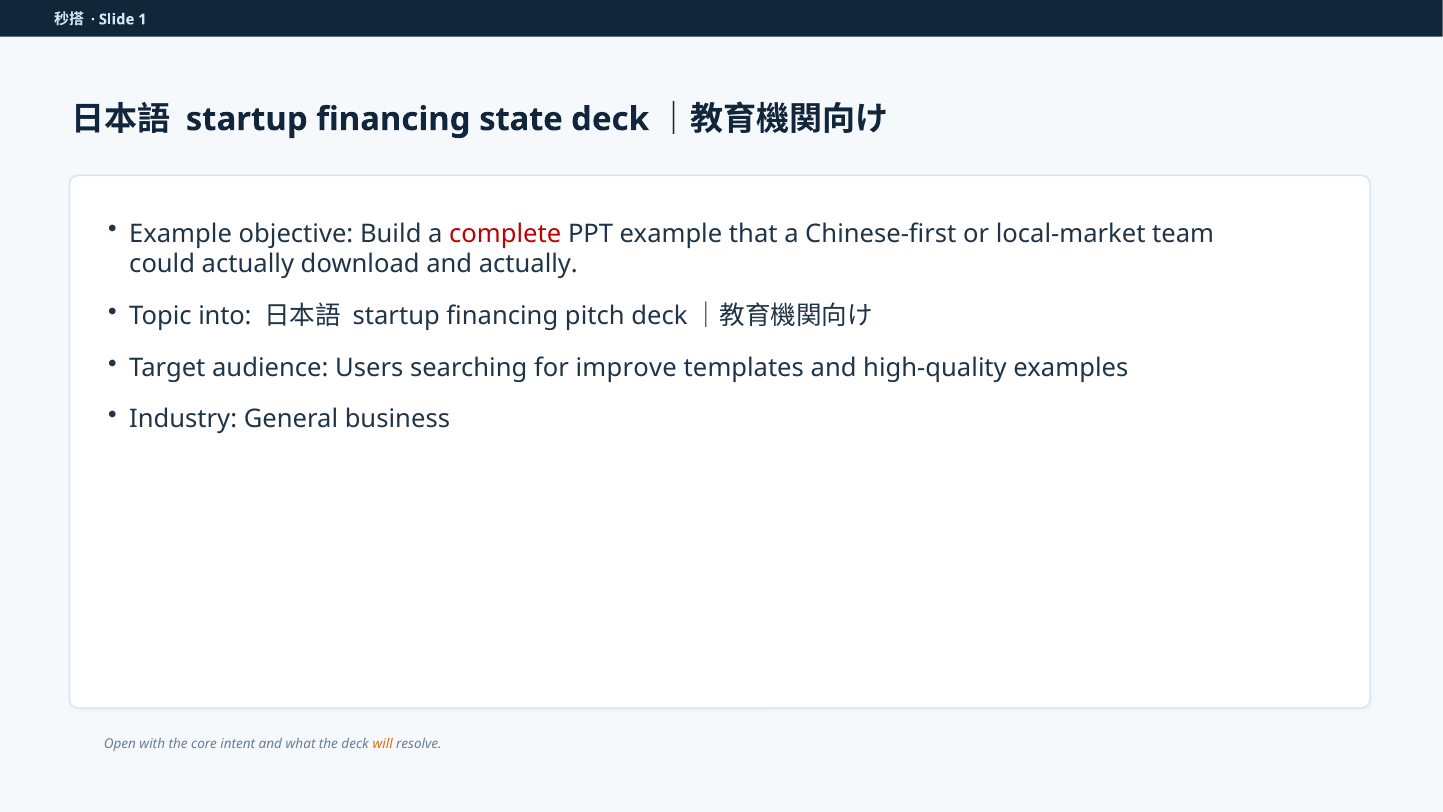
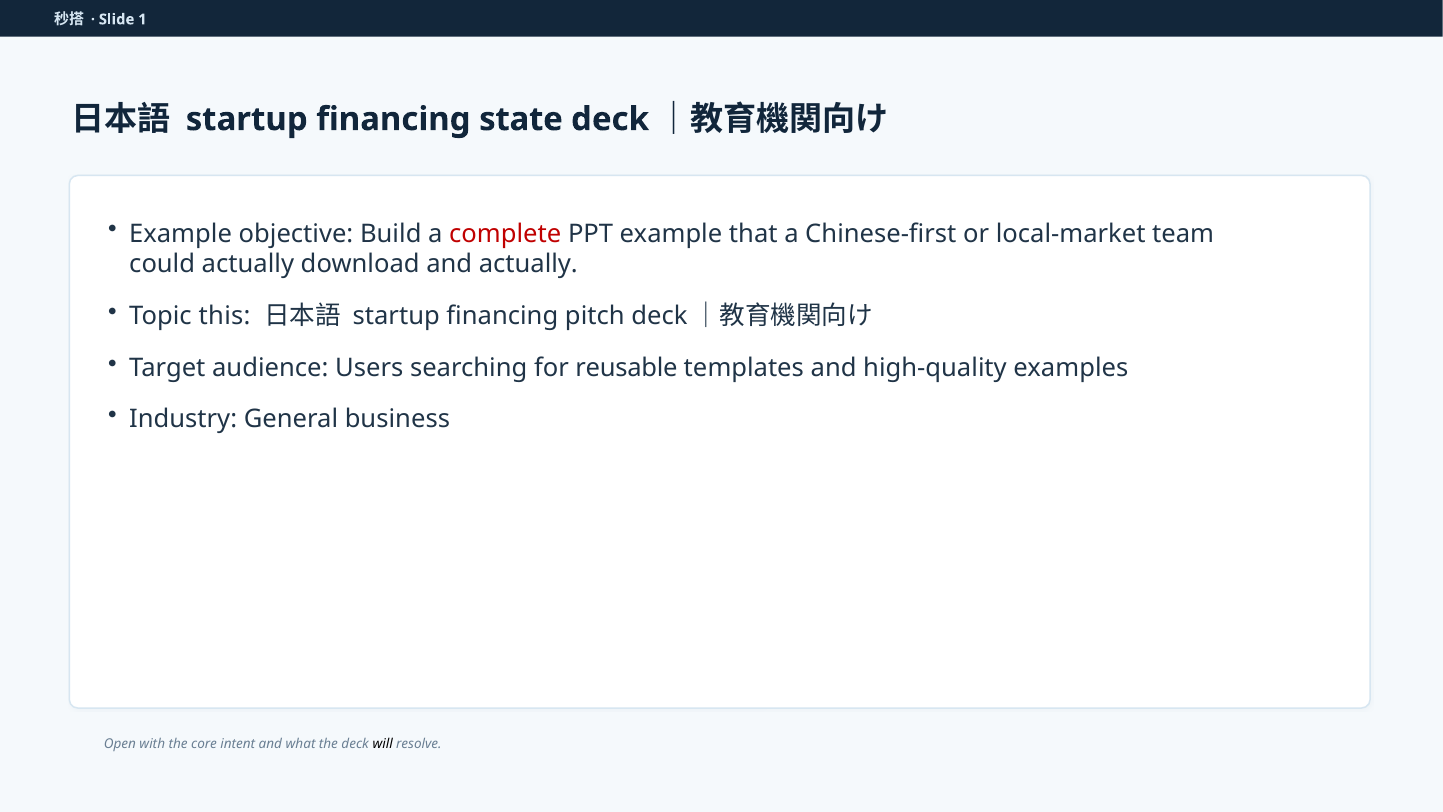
into: into -> this (225, 316)
improve: improve -> reusable (626, 368)
will colour: orange -> black (383, 743)
